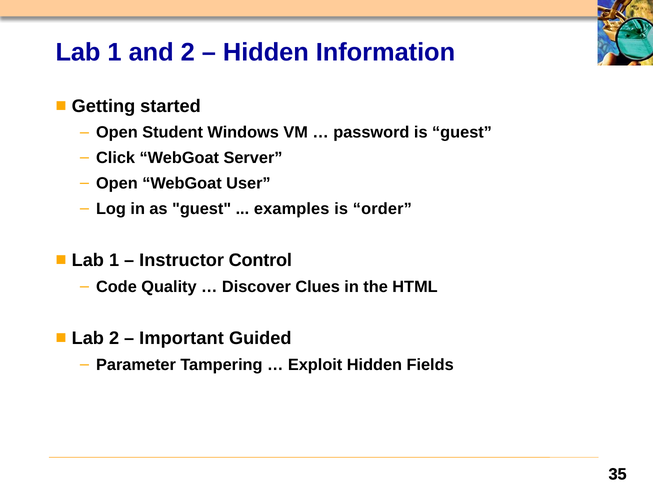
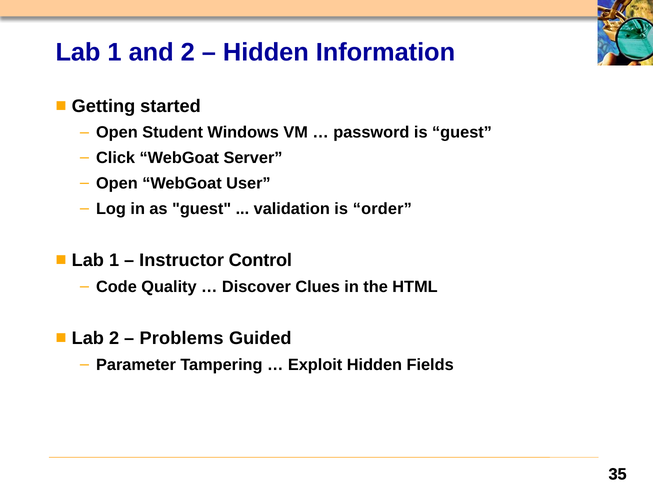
examples: examples -> validation (292, 209)
Important: Important -> Problems (182, 338)
